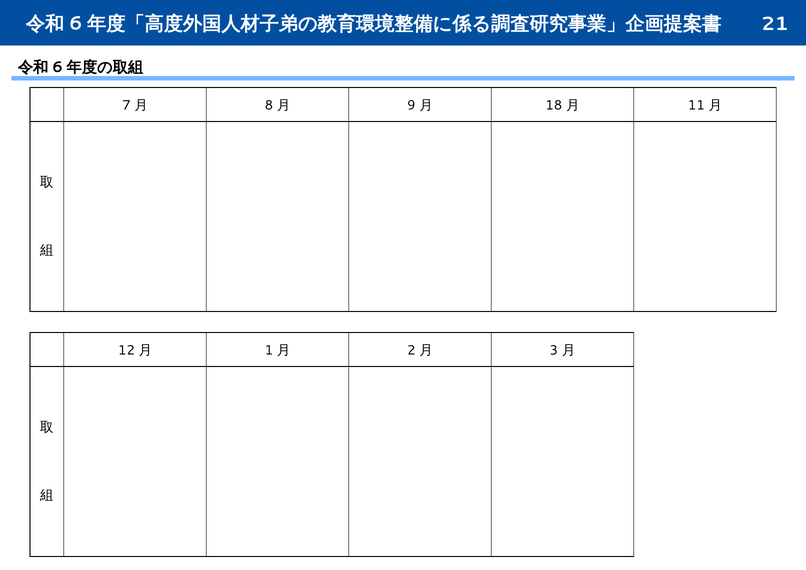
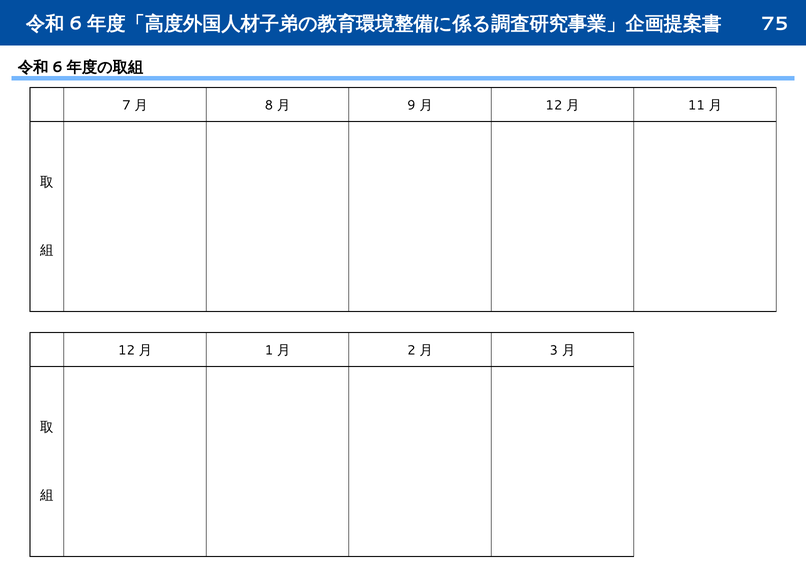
21: 21 -> 75 (775, 24)
18: 18 -> 12 (554, 105)
